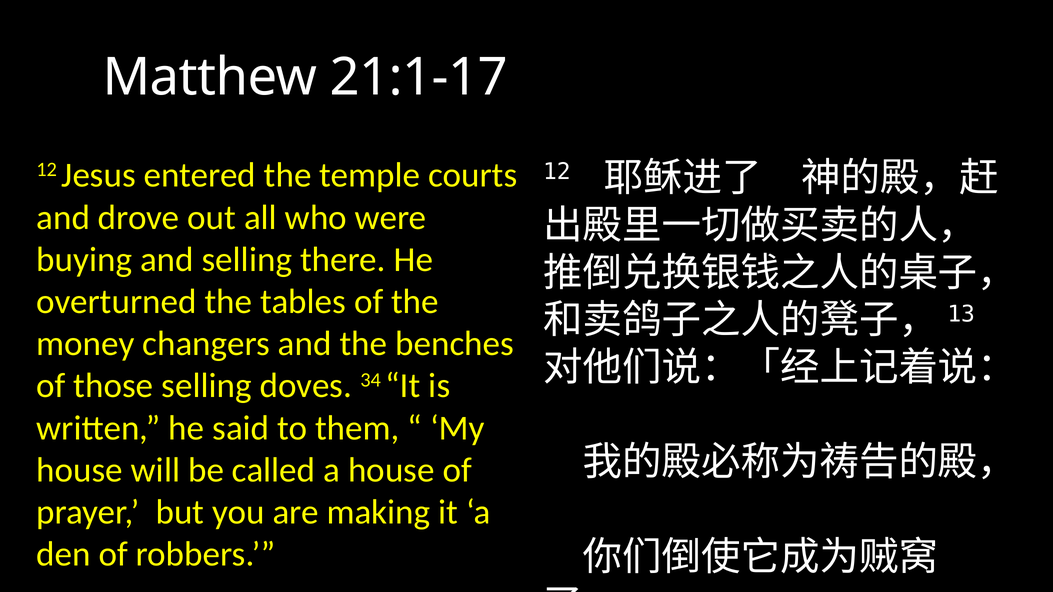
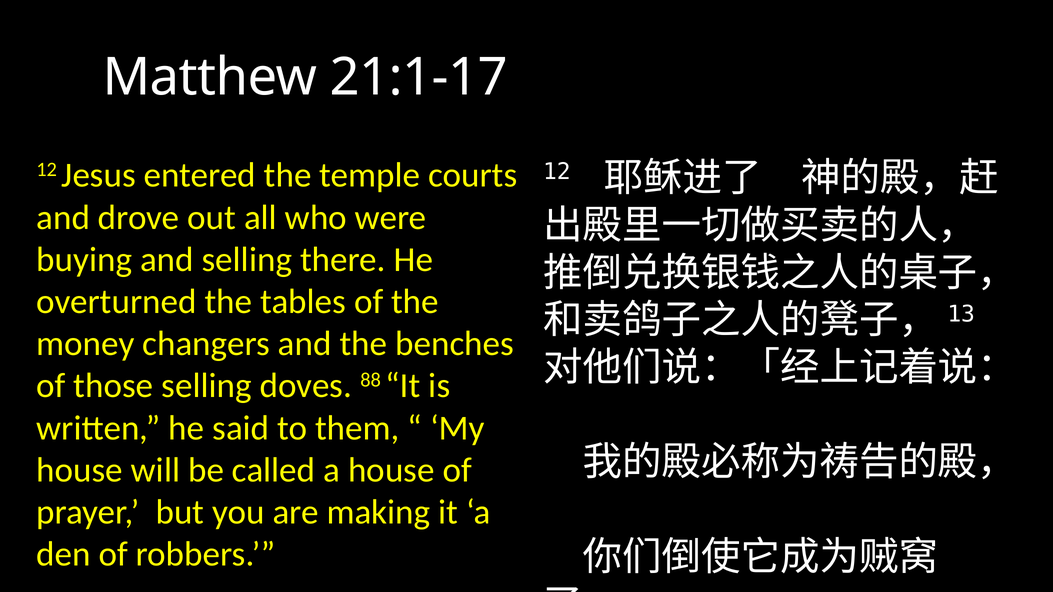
34: 34 -> 88 (371, 380)
